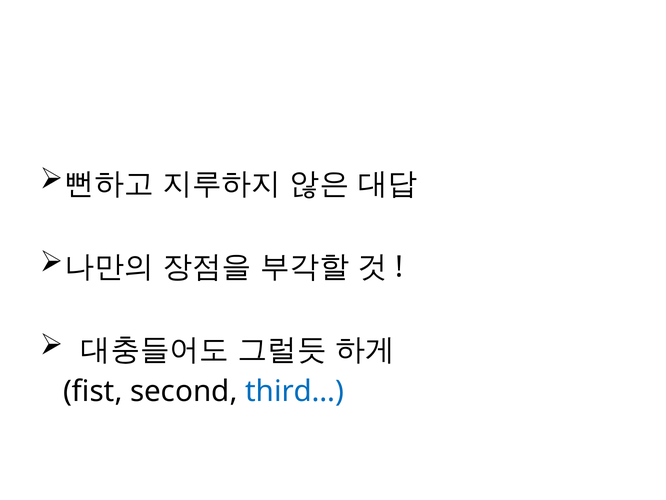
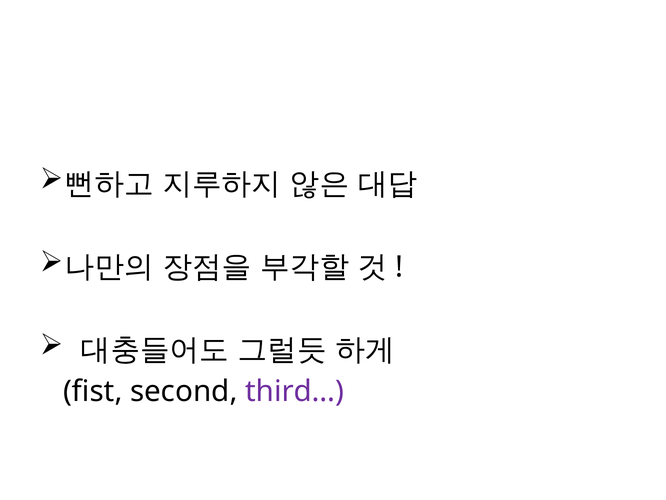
third… colour: blue -> purple (295, 391)
